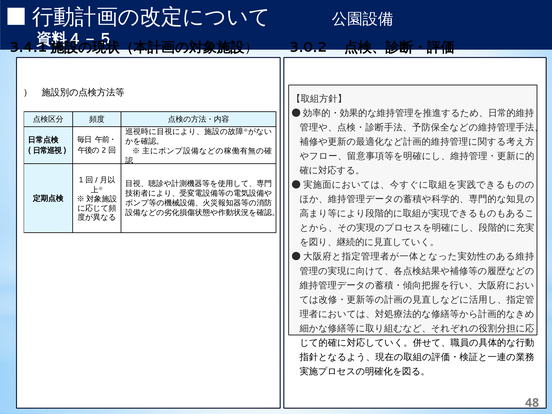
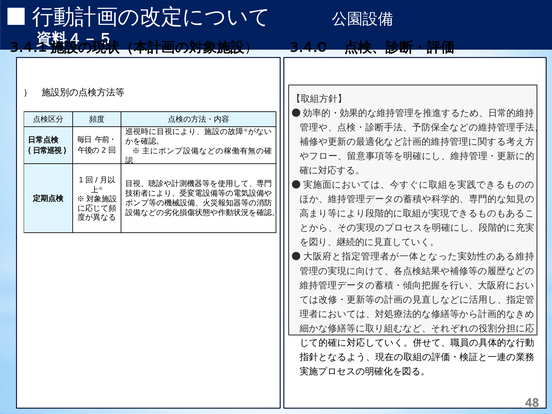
3.0.2: 3.0.2 -> 3.4.0 (308, 47)
